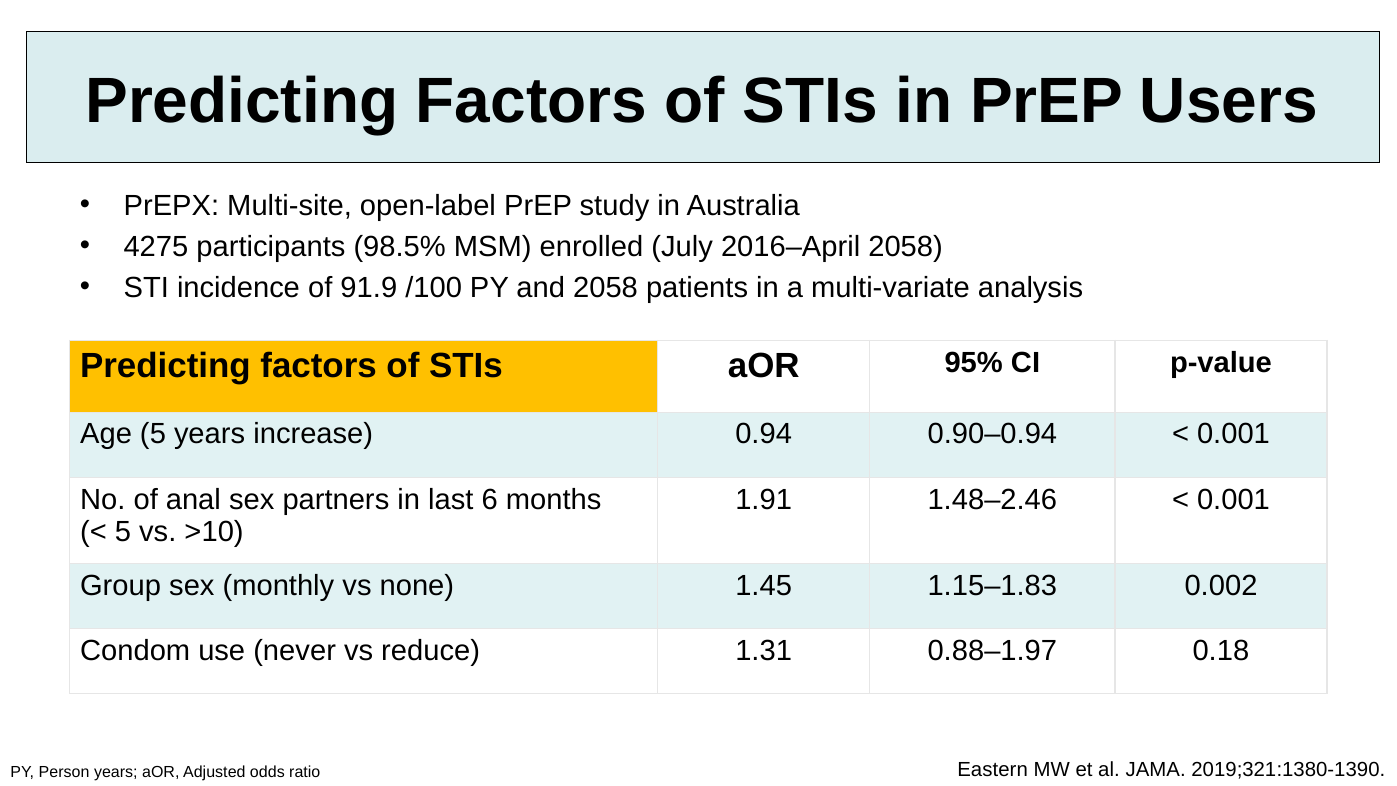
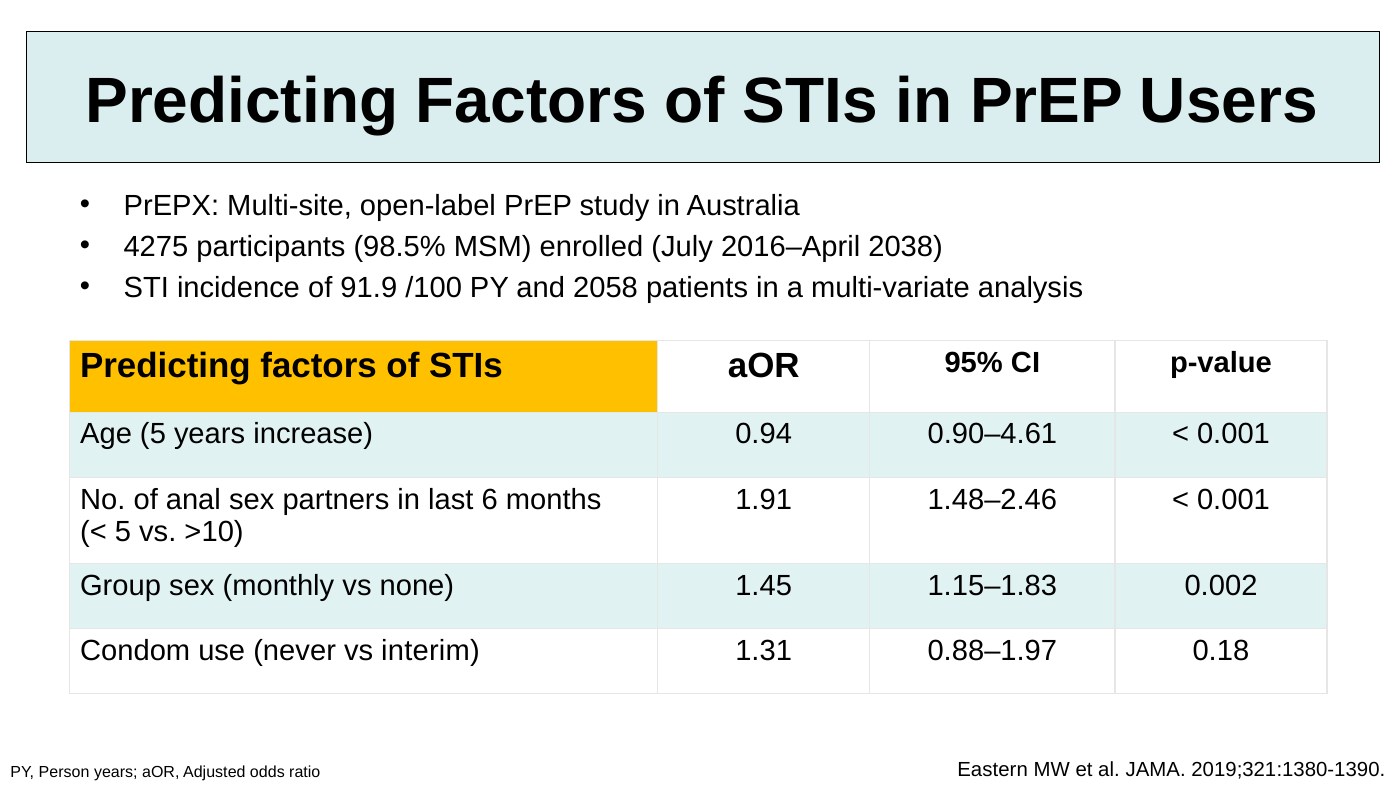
2016–April 2058: 2058 -> 2038 (906, 247)
0.90–0.94: 0.90–0.94 -> 0.90–4.61 (992, 434)
reduce: reduce -> interim (431, 650)
